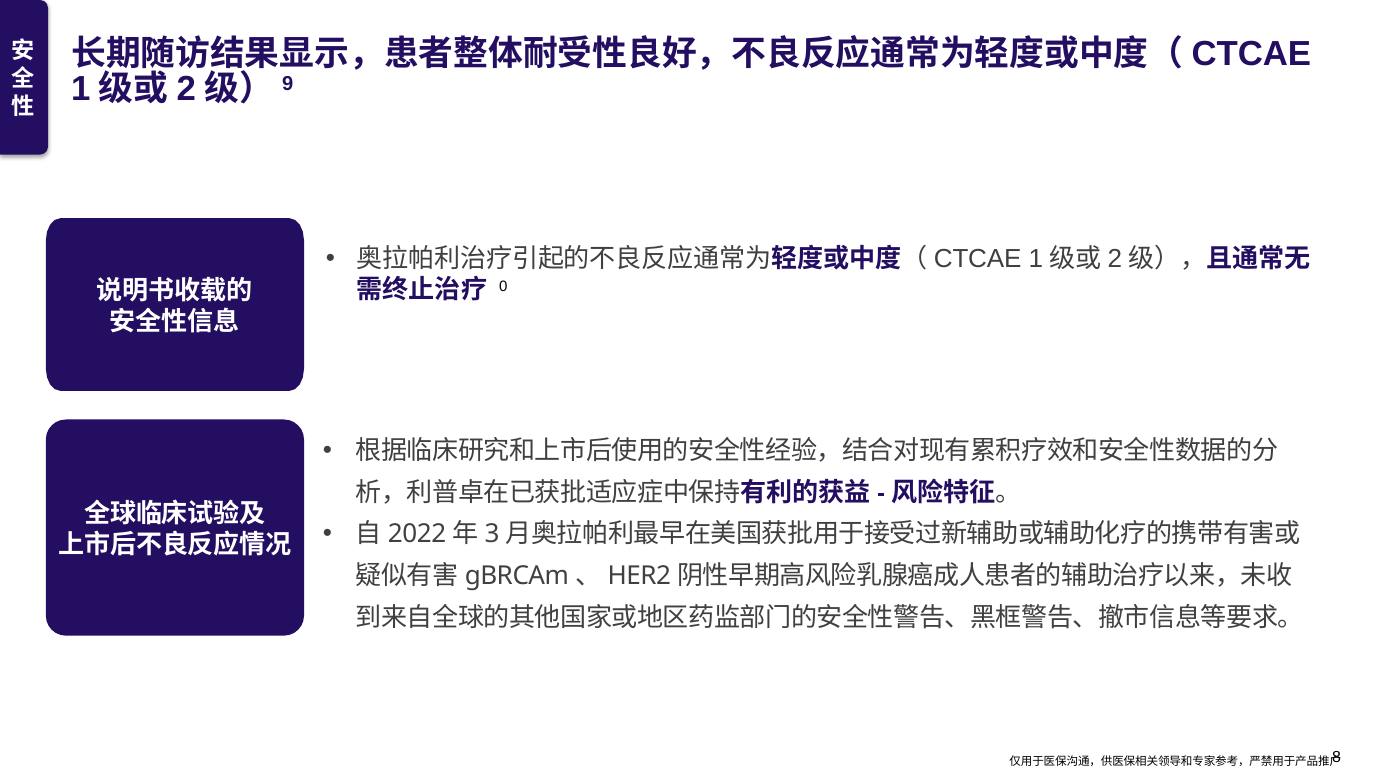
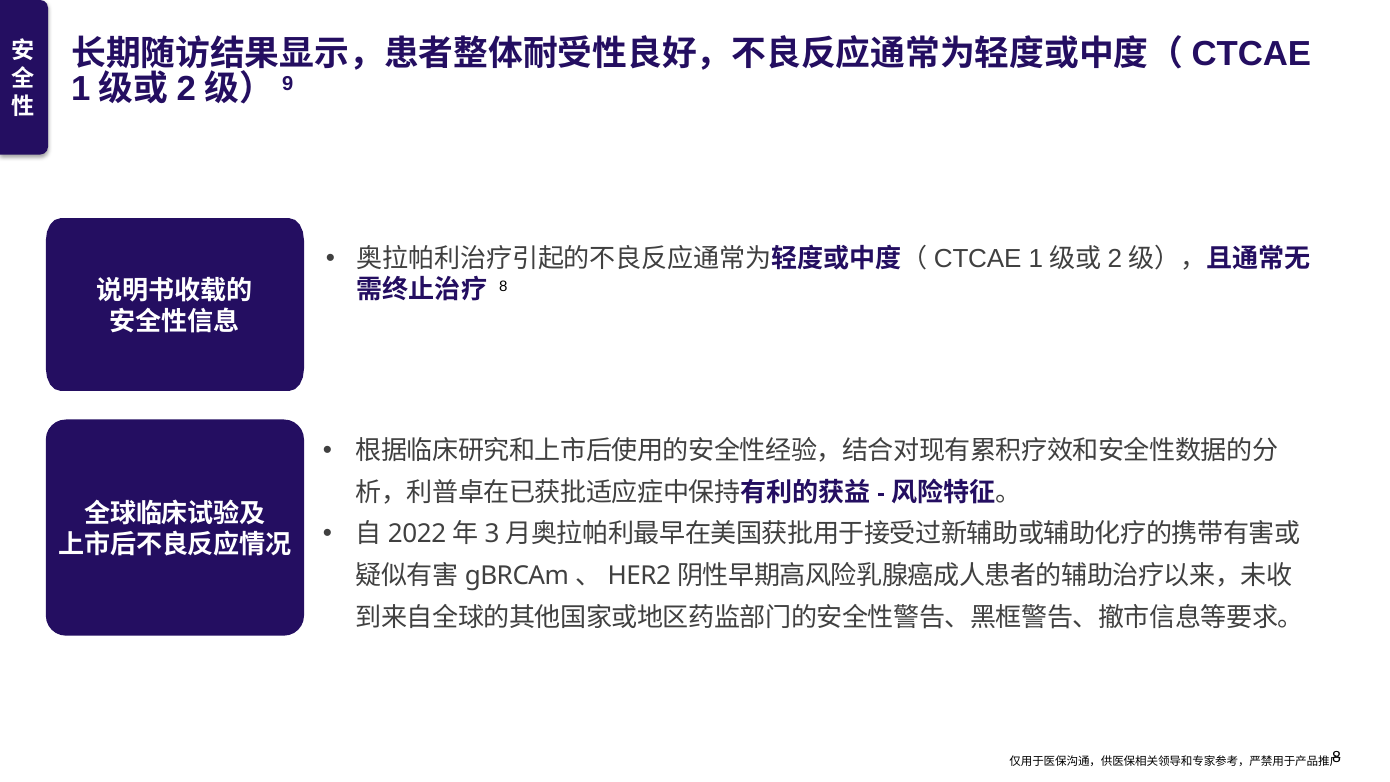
0: 0 -> 8 (503, 287)
